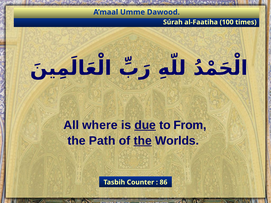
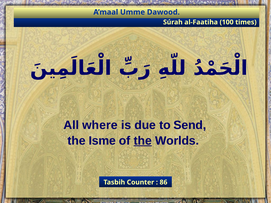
due underline: present -> none (145, 125)
From: From -> Send (190, 125)
Path: Path -> Isme (102, 141)
